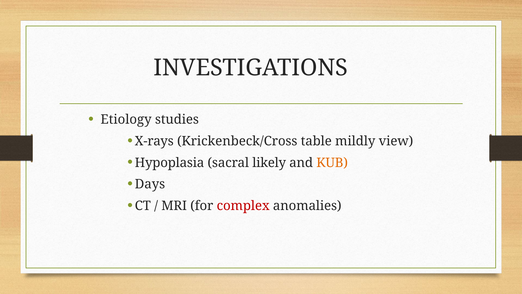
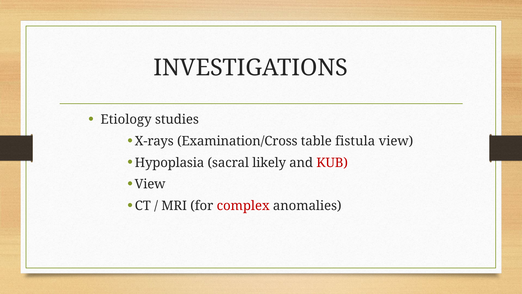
Krickenbeck/Cross: Krickenbeck/Cross -> Examination/Cross (237, 141)
mildly: mildly -> fistula (355, 141)
KUB colour: orange -> red (332, 162)
Days: Days -> View (150, 184)
